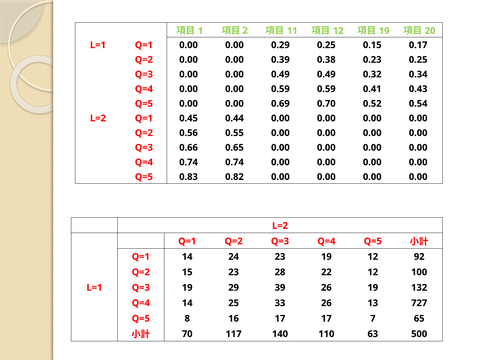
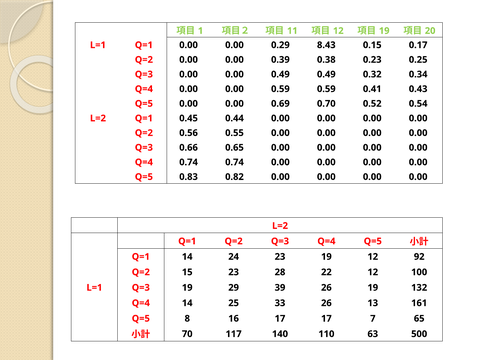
0.29 0.25: 0.25 -> 8.43 (326, 45)
727: 727 -> 161 (419, 303)
